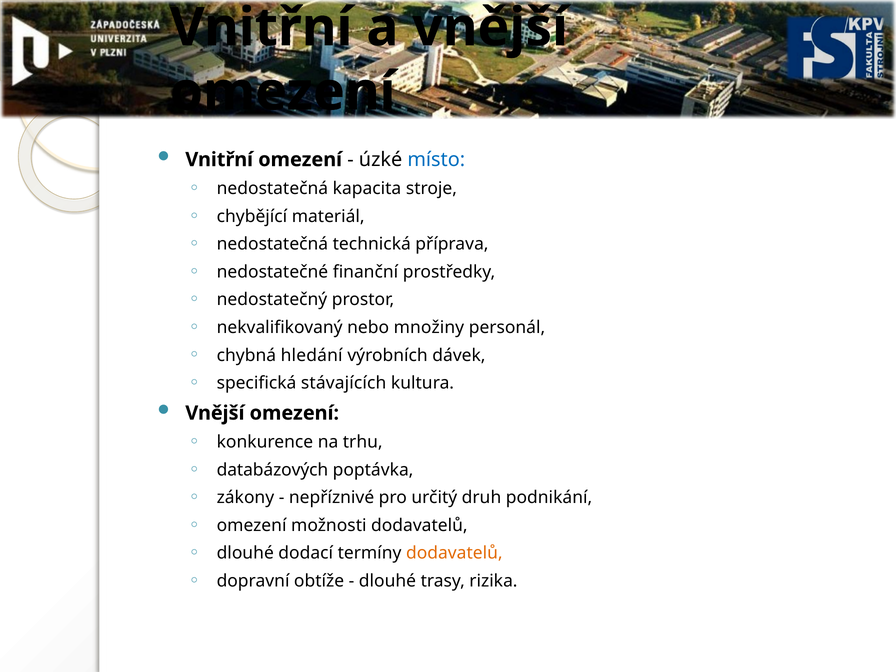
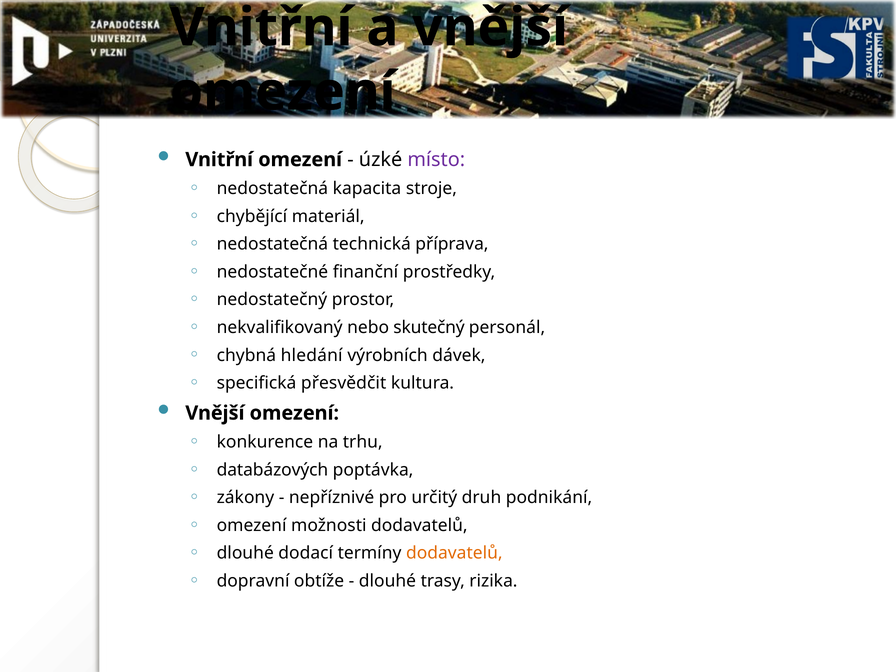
místo colour: blue -> purple (436, 160)
množiny: množiny -> skutečný (429, 327)
stávajících: stávajících -> přesvědčit (344, 383)
